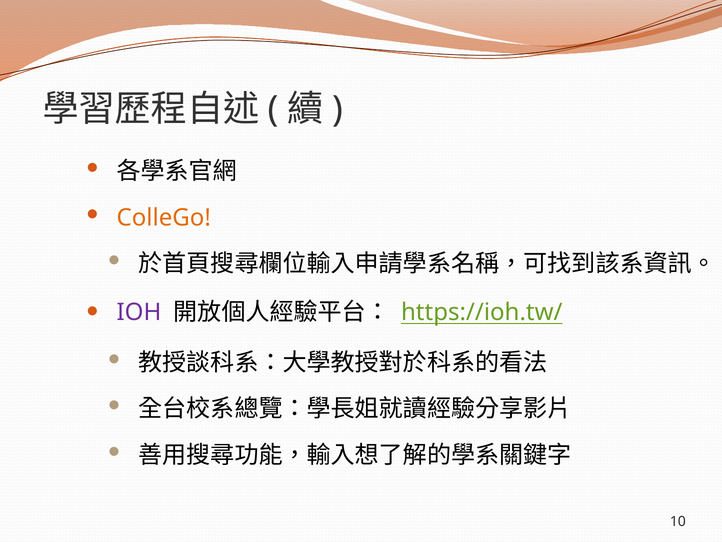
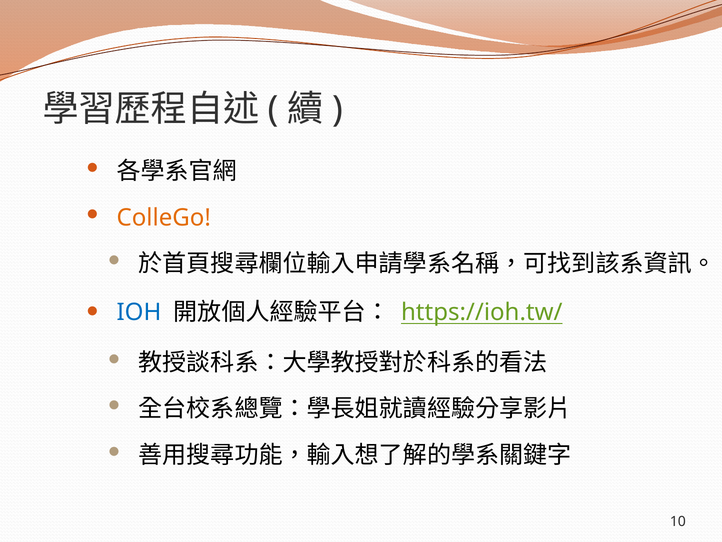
IOH colour: purple -> blue (139, 312)
